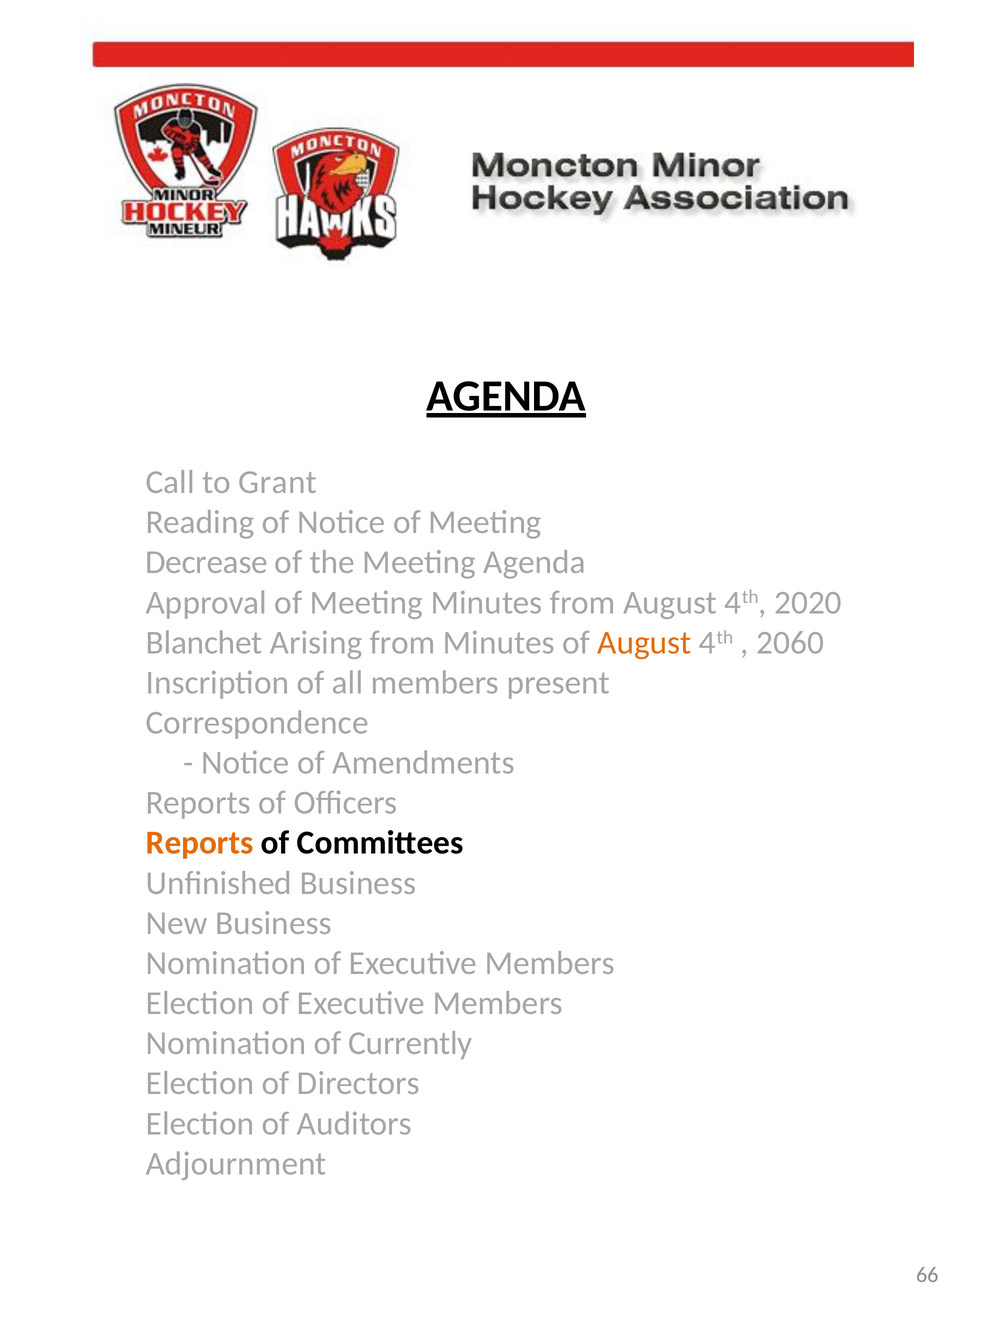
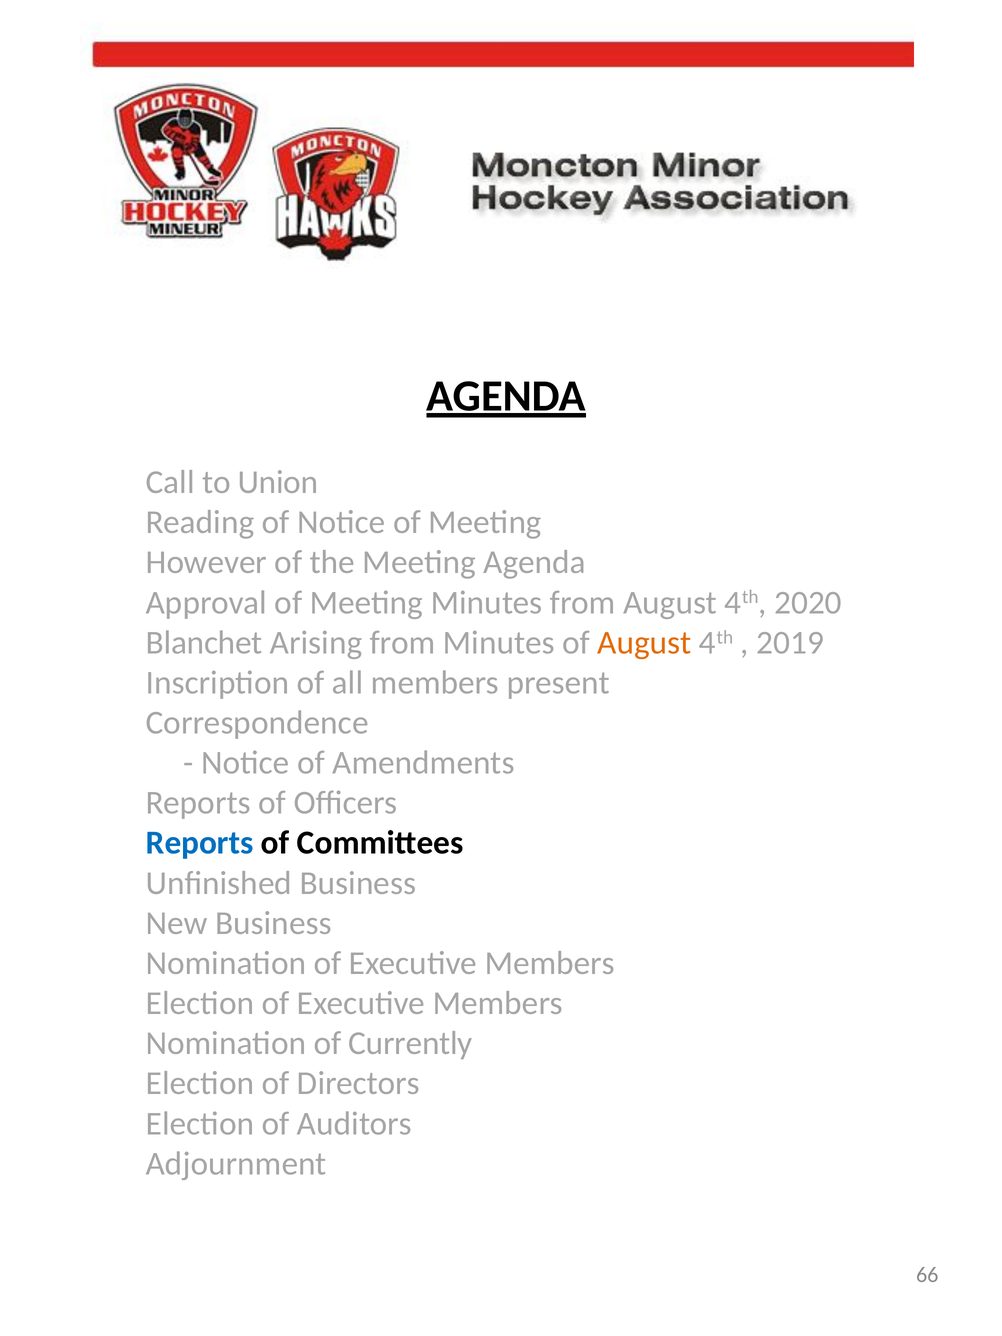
Grant: Grant -> Union (278, 482)
Decrease: Decrease -> However (206, 562)
2060: 2060 -> 2019 (790, 643)
Reports colour: orange -> blue (200, 843)
